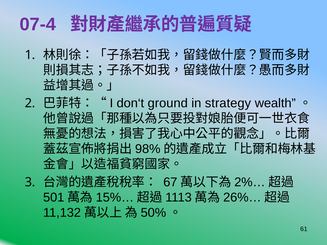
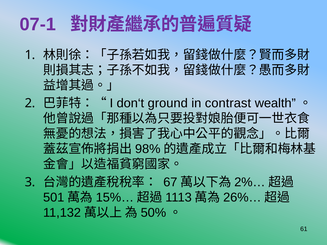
07-4: 07-4 -> 07-1 (38, 24)
strategy: strategy -> contrast (228, 103)
